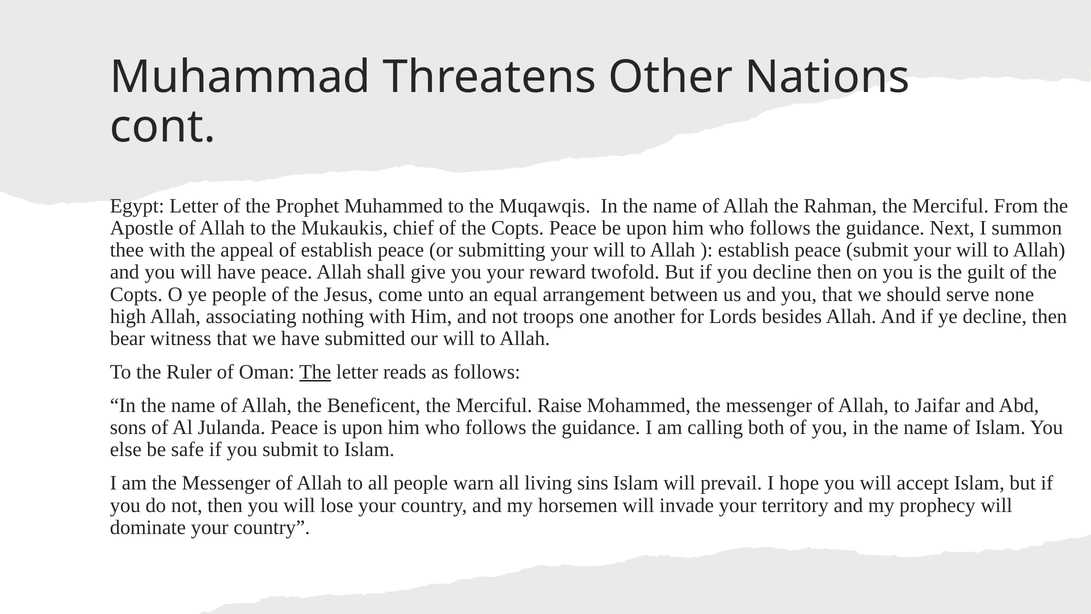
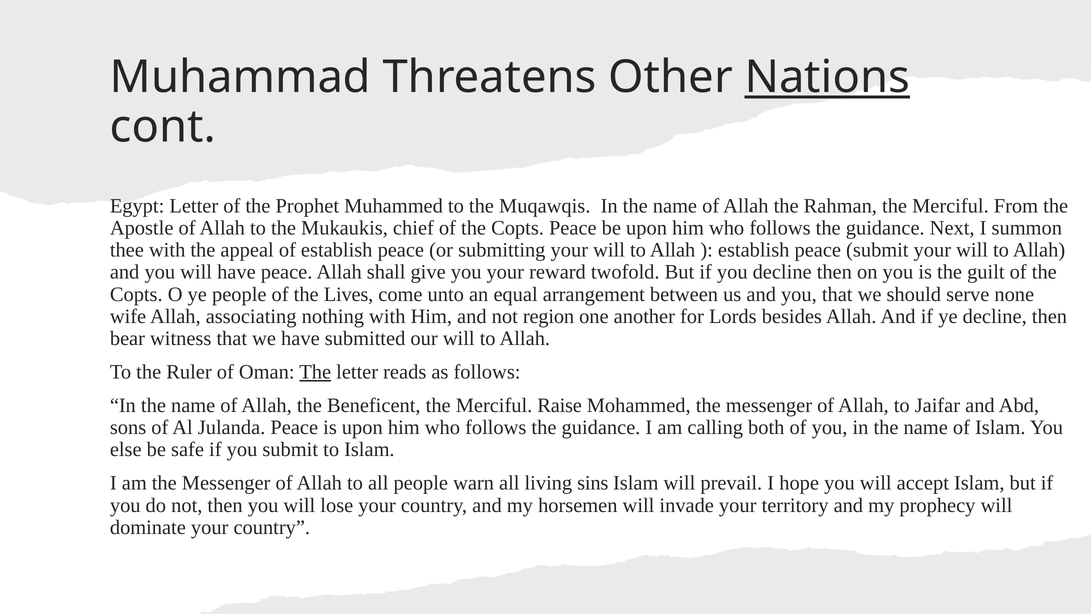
Nations underline: none -> present (827, 77)
Jesus: Jesus -> Lives (349, 294)
high: high -> wife (128, 316)
troops: troops -> region (549, 316)
